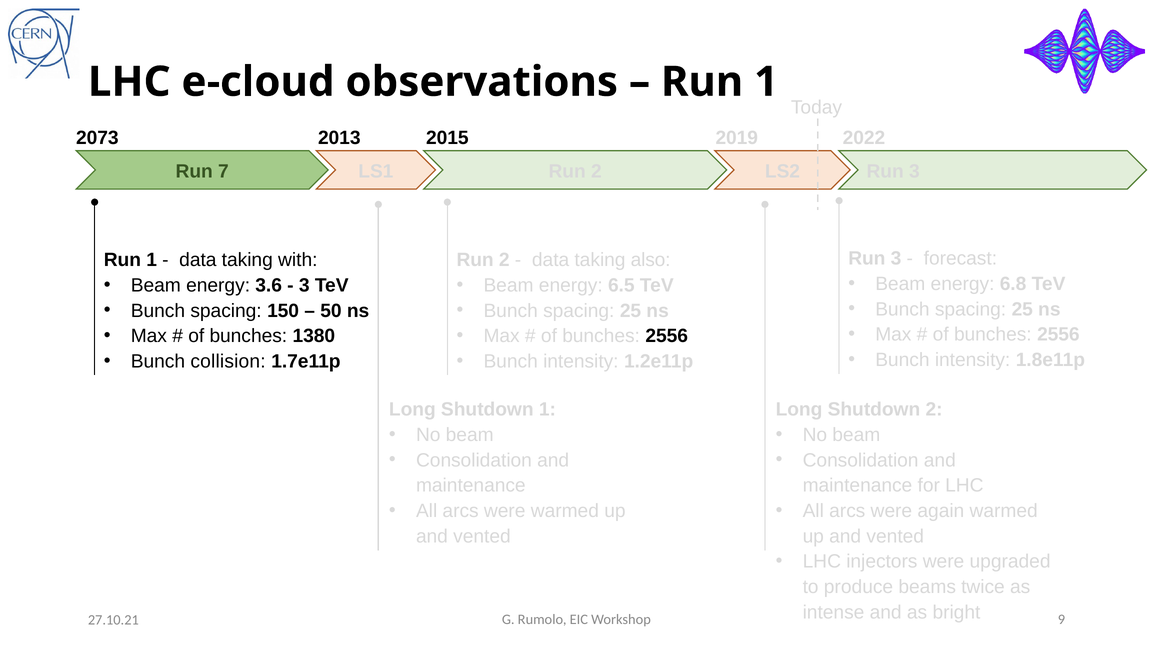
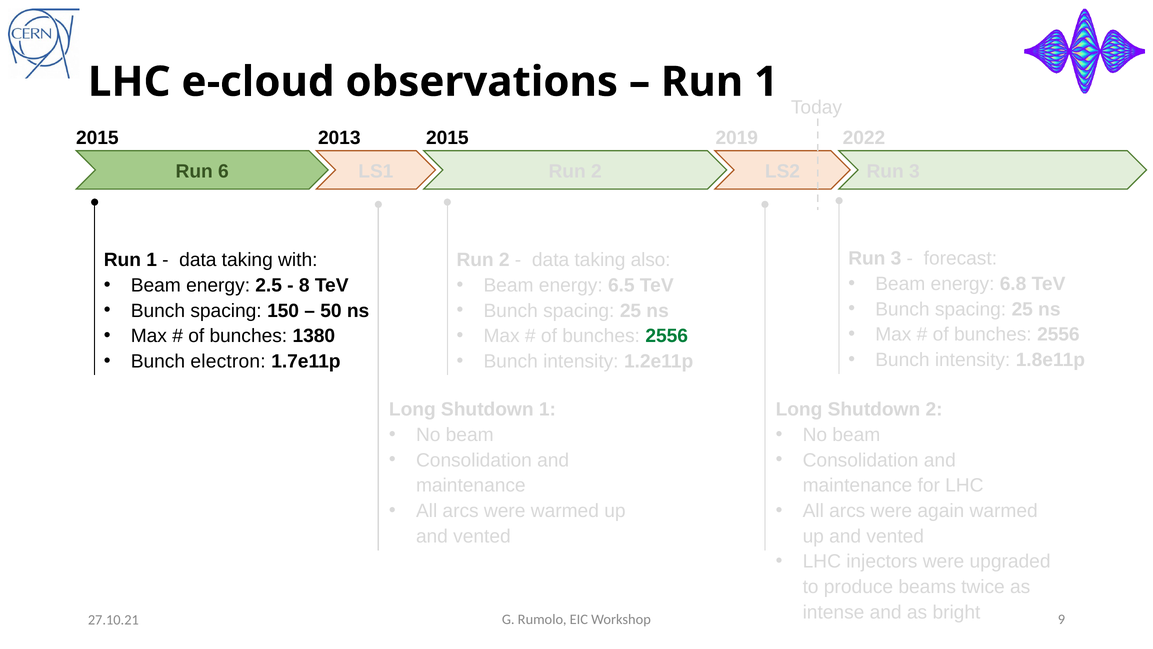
2073: 2073 -> 2015 (97, 138)
7: 7 -> 6 (223, 171)
3.6: 3.6 -> 2.5 (269, 285)
3: 3 -> 8 (304, 285)
2556 colour: black -> green (667, 336)
collision: collision -> electron (228, 361)
